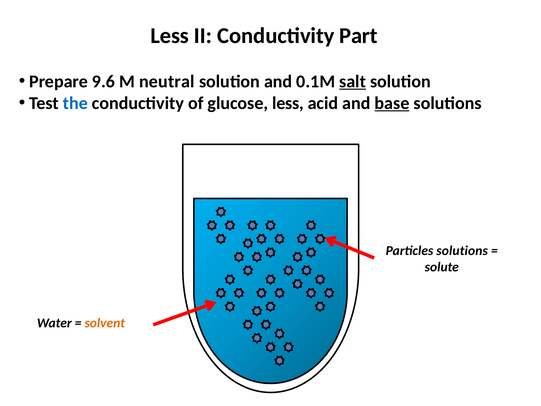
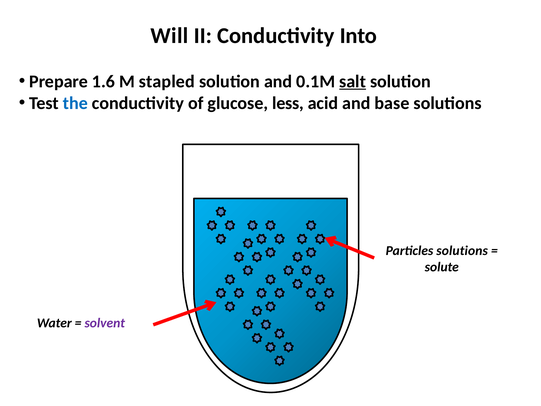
Less: Less -> Will (169, 36)
Part: Part -> Into (358, 36)
9.6: 9.6 -> 1.6 (103, 81)
neutral: neutral -> stapled (167, 81)
base underline: present -> none (392, 103)
solvent colour: orange -> purple (105, 323)
